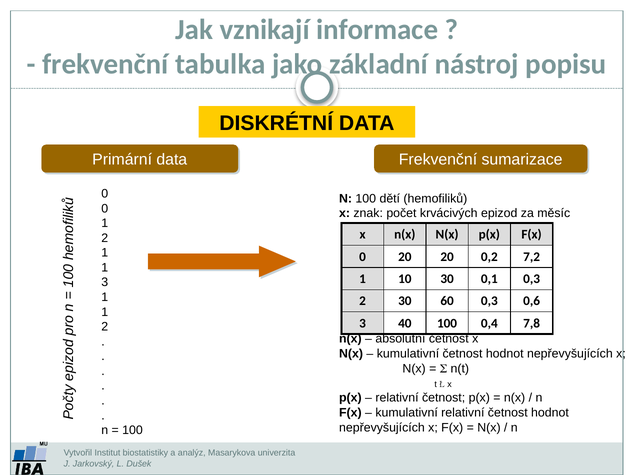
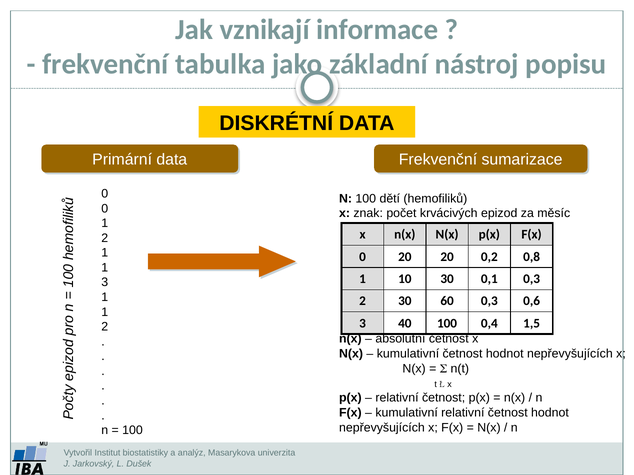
7,2: 7,2 -> 0,8 (532, 257)
7,8: 7,8 -> 1,5 (532, 324)
